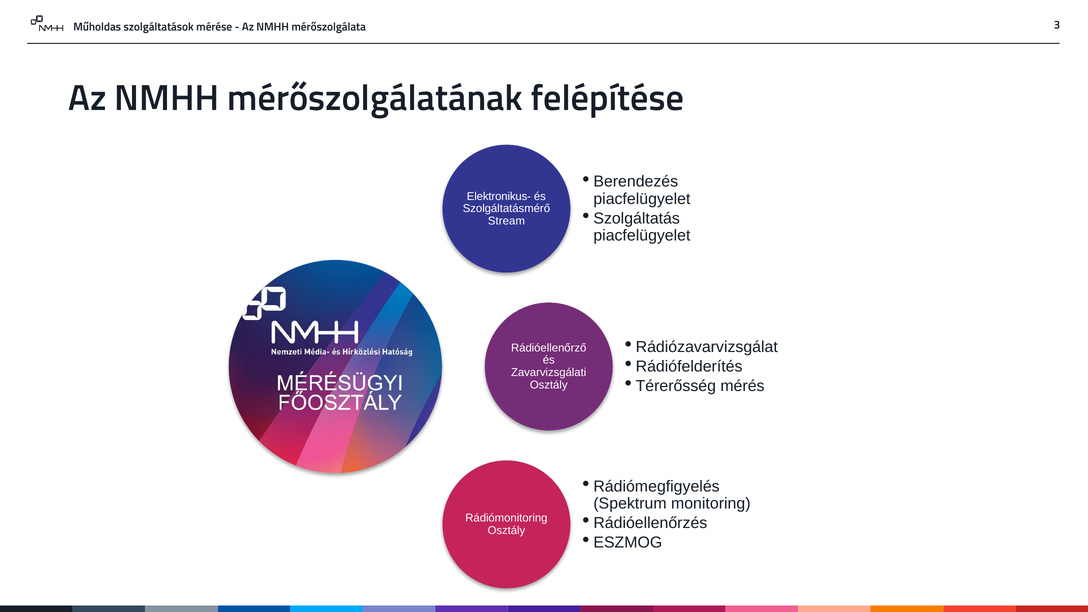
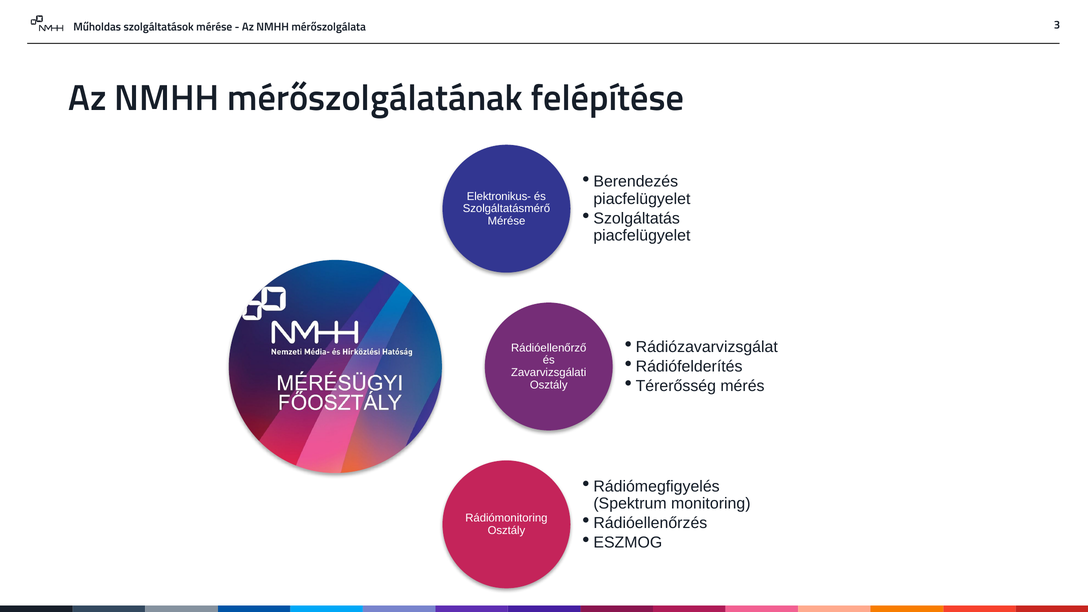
Stream: Stream -> Mérése (506, 221)
